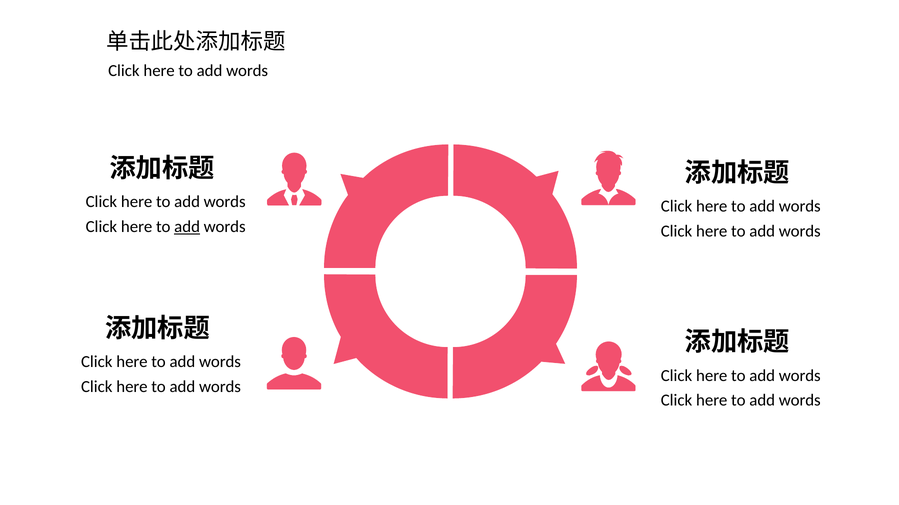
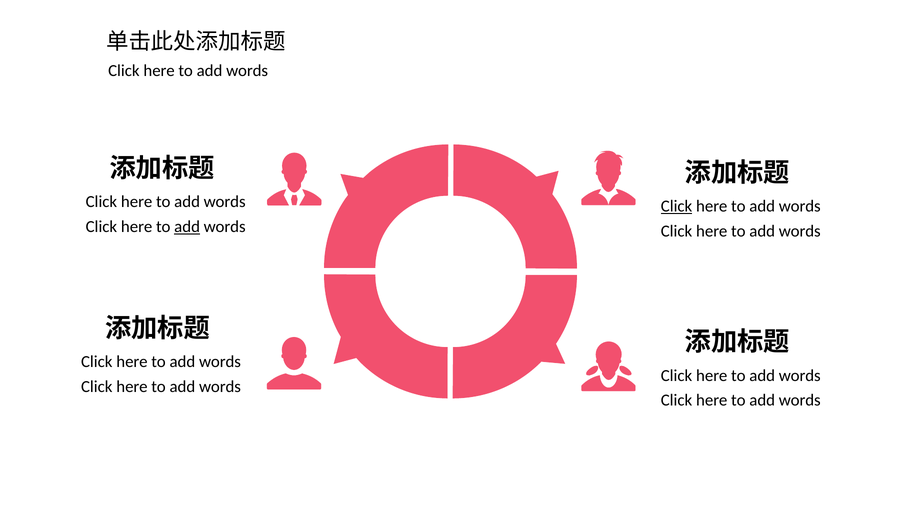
Click underline: none -> present (677, 207)
